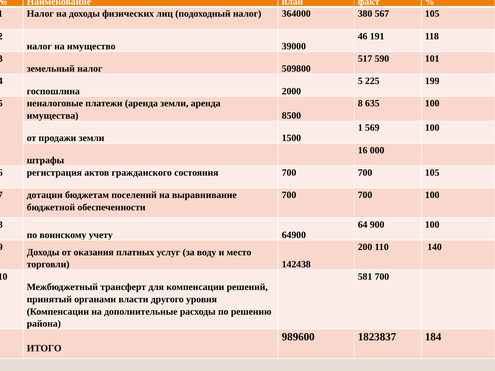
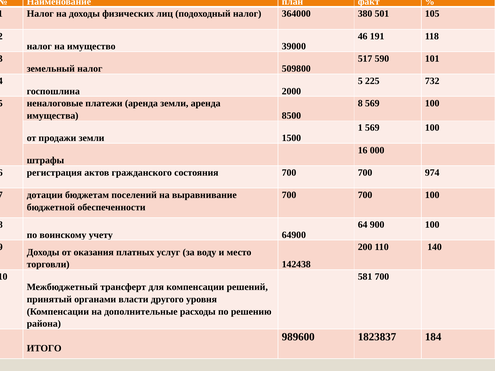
567: 567 -> 501 (382, 14)
199: 199 -> 732 (432, 81)
8 635: 635 -> 569 (372, 103)
700 105: 105 -> 974 (432, 173)
